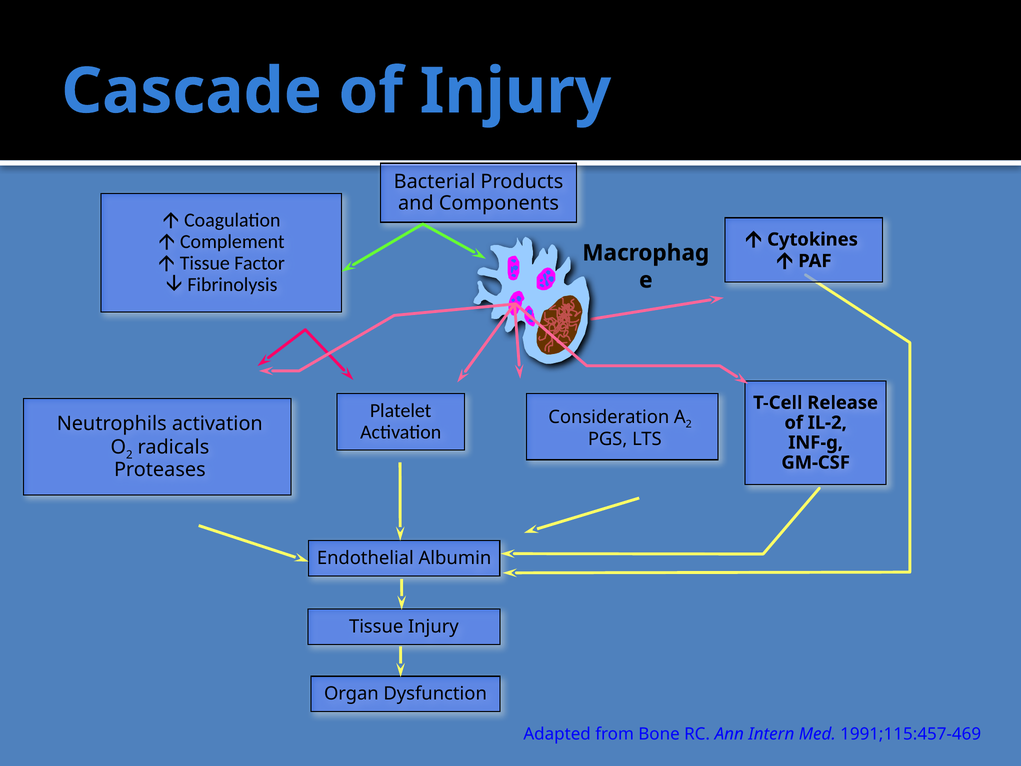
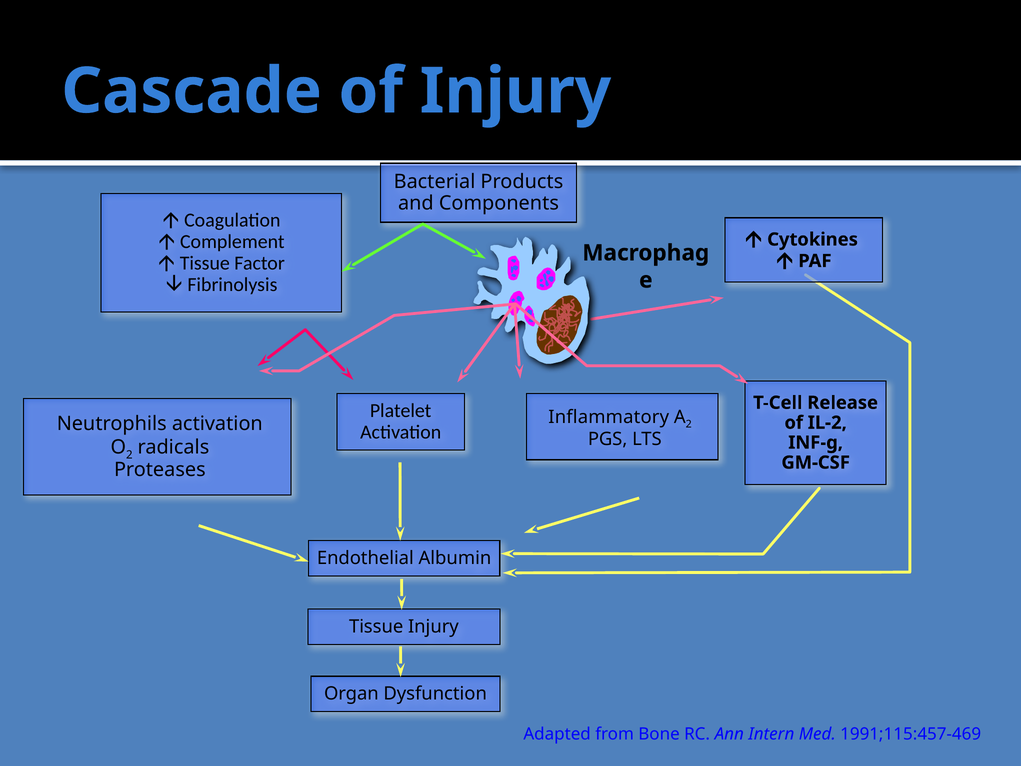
Consideration: Consideration -> Inflammatory (609, 417)
